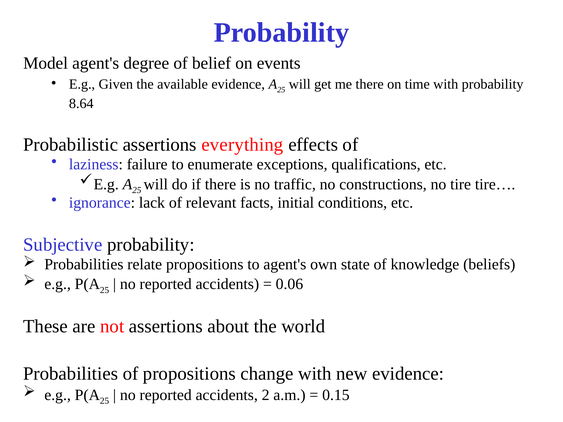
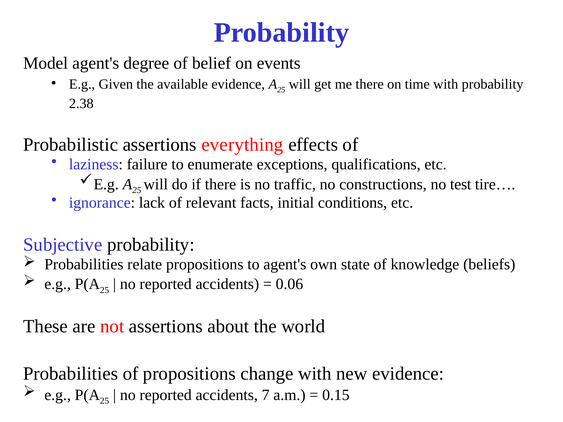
8.64: 8.64 -> 2.38 (81, 104)
tire: tire -> test (461, 184)
2: 2 -> 7 (266, 395)
